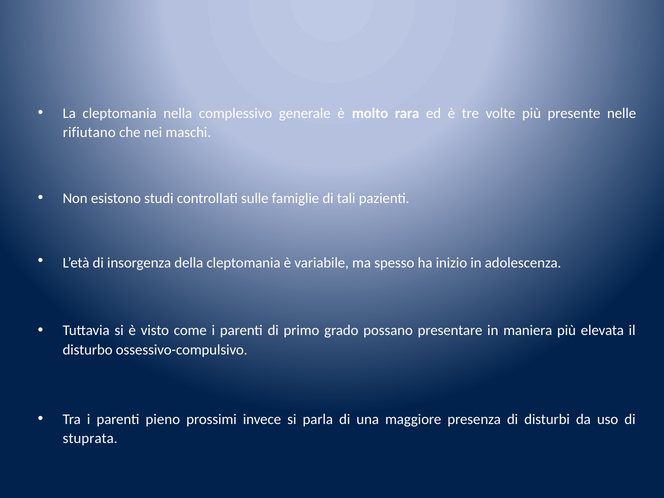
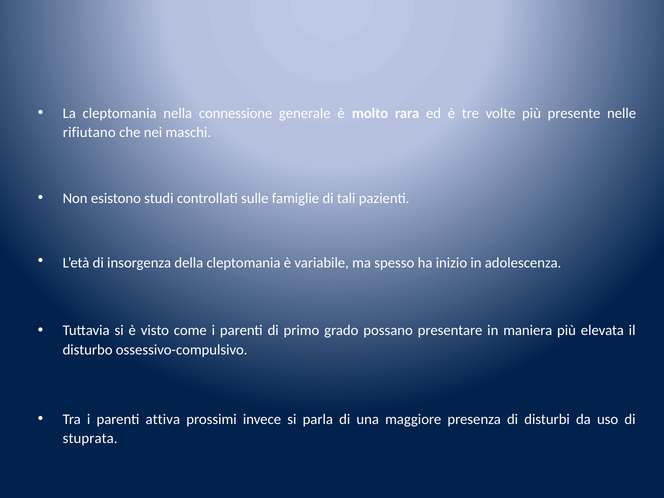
complessivo: complessivo -> connessione (236, 113)
pieno: pieno -> attiva (163, 419)
